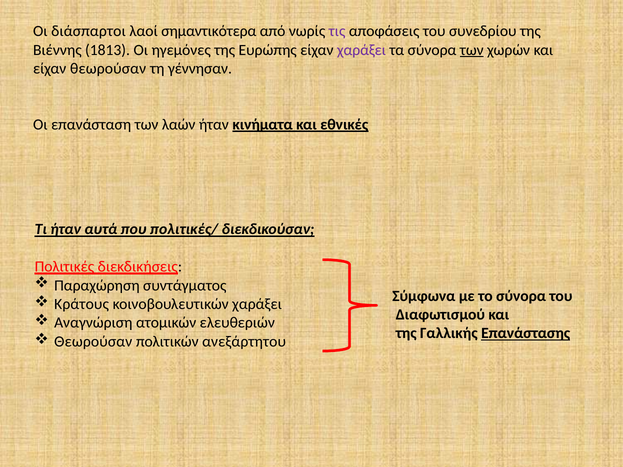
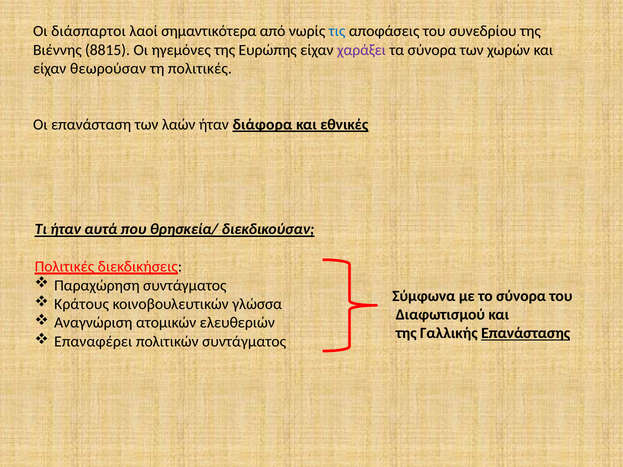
τις colour: purple -> blue (337, 31)
1813: 1813 -> 8815 (108, 50)
των underline: present -> none (472, 50)
τη γέννησαν: γέννησαν -> πολιτικές (200, 69)
κινήματα: κινήματα -> διάφορα (262, 125)
πολιτικές/: πολιτικές/ -> θρησκεία/ (184, 229)
κοινοβουλευτικών χαράξει: χαράξει -> γλώσσα (257, 304)
Θεωρούσαν: Θεωρούσαν -> Επαναφέρει (93, 342)
πολιτικών ανεξάρτητου: ανεξάρτητου -> συντάγματος (244, 342)
